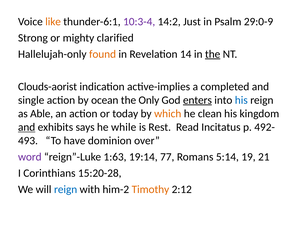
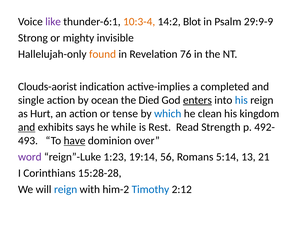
like colour: orange -> purple (53, 22)
10:3-4 colour: purple -> orange (139, 22)
Just: Just -> Blot (192, 22)
29:0-9: 29:0-9 -> 29:9-9 (259, 22)
clarified: clarified -> invisible (115, 38)
14: 14 -> 76 (186, 54)
the underline: present -> none (213, 54)
Only: Only -> Died (149, 100)
Able: Able -> Hurt (42, 114)
today: today -> tense (125, 114)
which colour: orange -> blue (168, 114)
Incitatus: Incitatus -> Strength (221, 127)
have underline: none -> present (75, 141)
1:63: 1:63 -> 1:23 (115, 157)
77: 77 -> 56 (167, 157)
19: 19 -> 13 (248, 157)
15:20-28: 15:20-28 -> 15:28-28 (100, 173)
Timothy colour: orange -> blue (150, 189)
